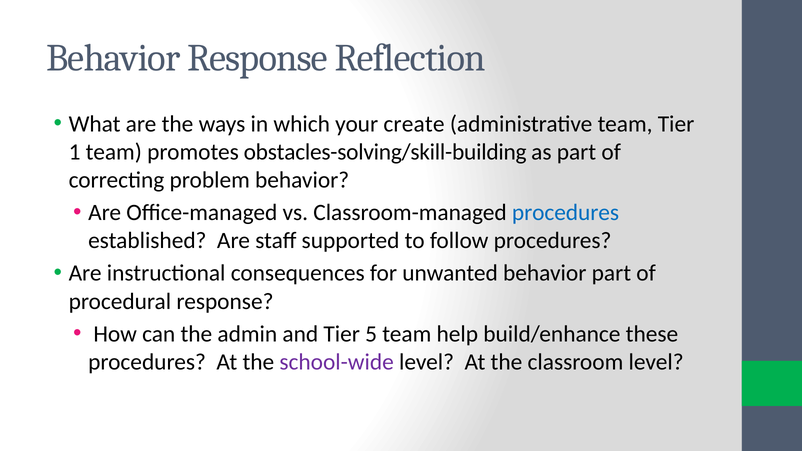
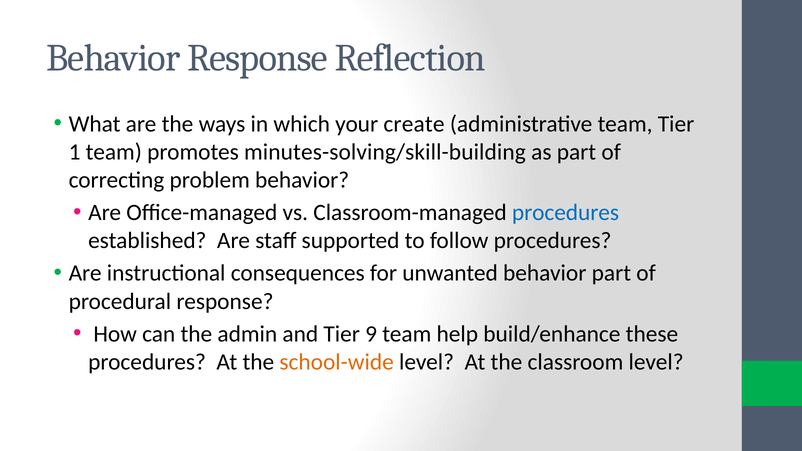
obstacles-solving/skill-building: obstacles-solving/skill-building -> minutes-solving/skill-building (385, 152)
5: 5 -> 9 (371, 334)
school-wide colour: purple -> orange (337, 362)
